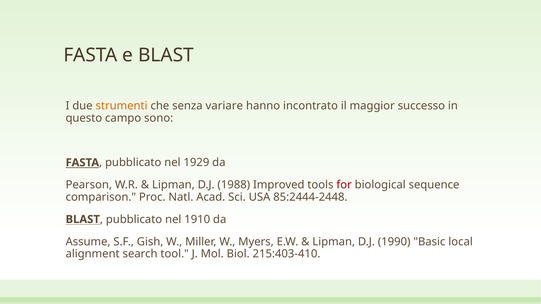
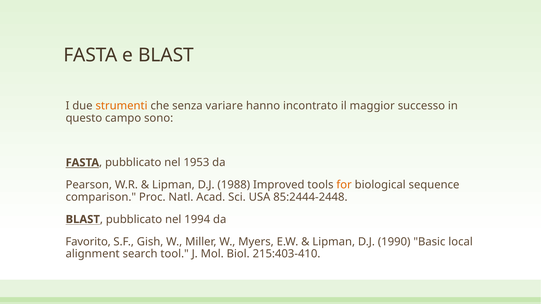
1929: 1929 -> 1953 (196, 163)
for colour: red -> orange (344, 185)
1910: 1910 -> 1994 (197, 220)
Assume: Assume -> Favorito (88, 242)
